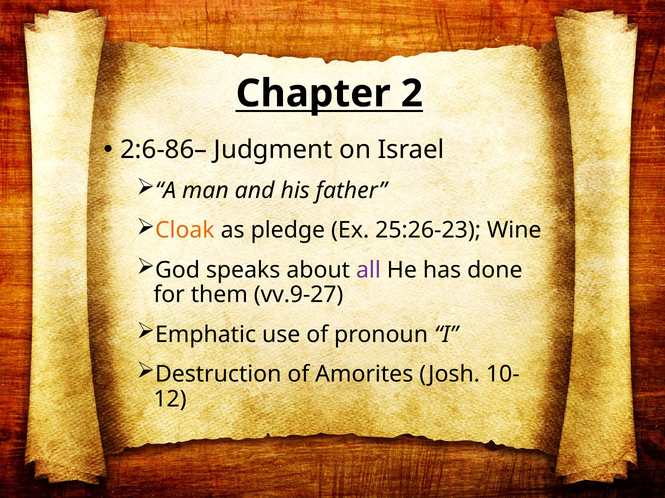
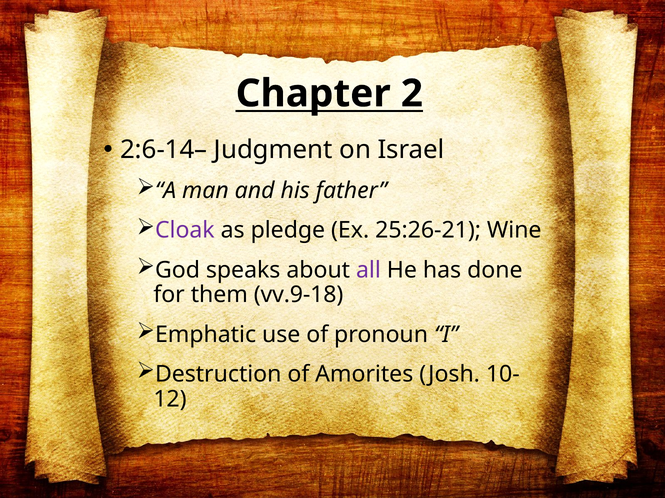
2:6-86–: 2:6-86– -> 2:6-14– (164, 150)
Cloak colour: orange -> purple (185, 231)
25:26-23: 25:26-23 -> 25:26-21 (428, 231)
vv.9-27: vv.9-27 -> vv.9-18 (299, 295)
